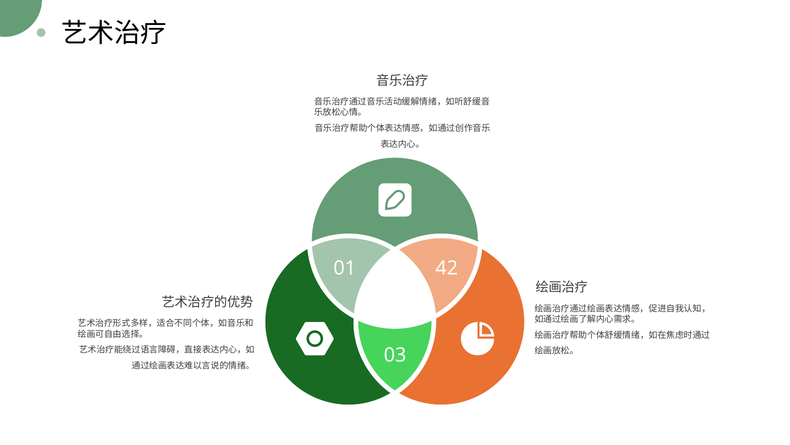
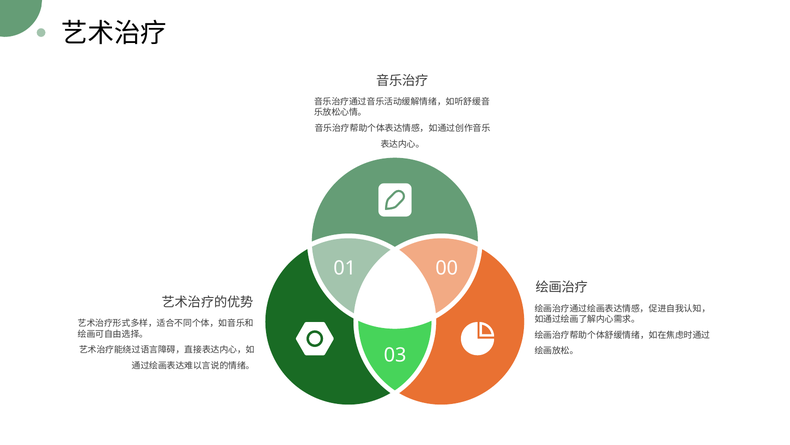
42: 42 -> 00 (447, 268)
